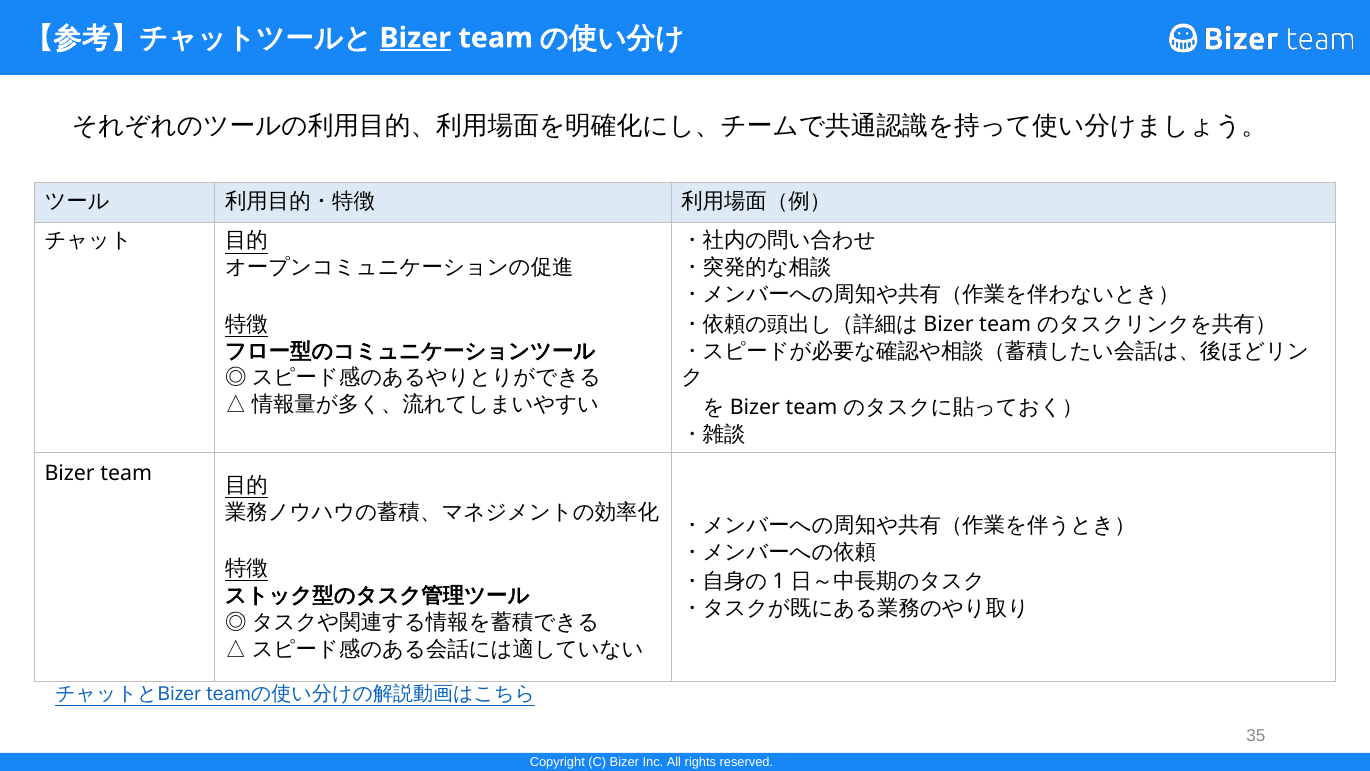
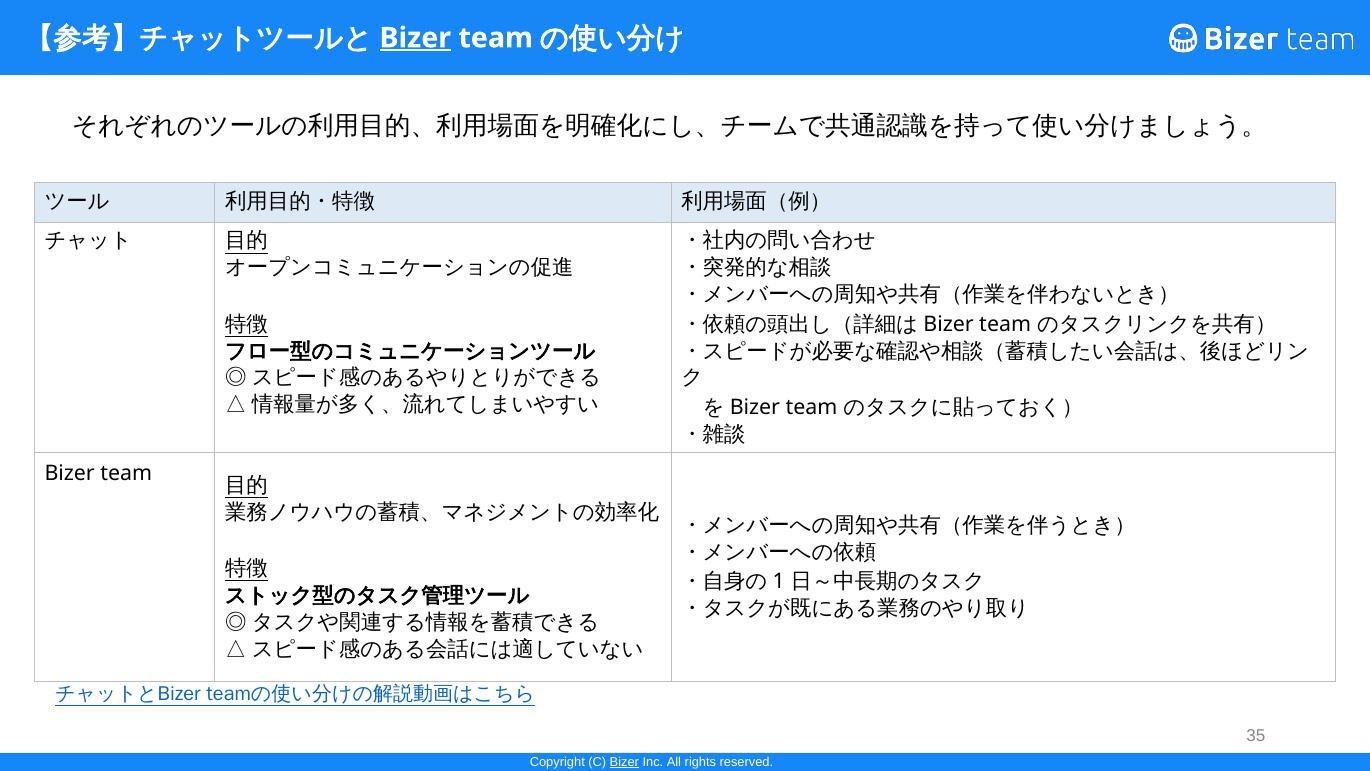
Bizer underline: none -> present (624, 761)
